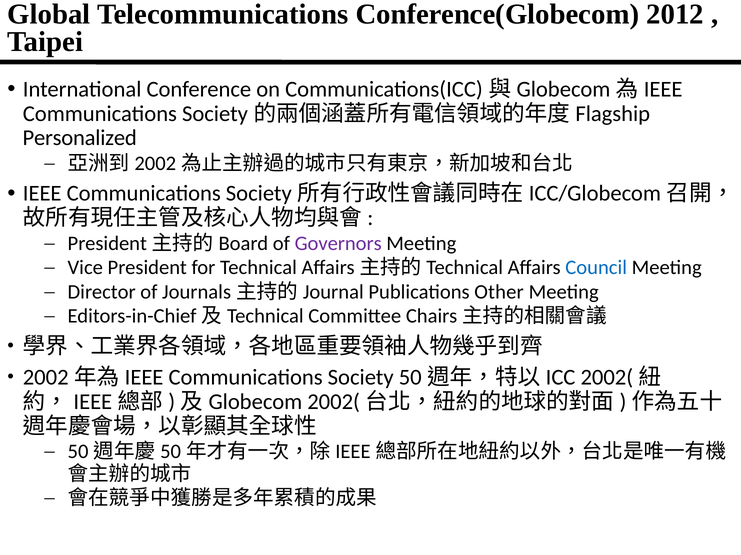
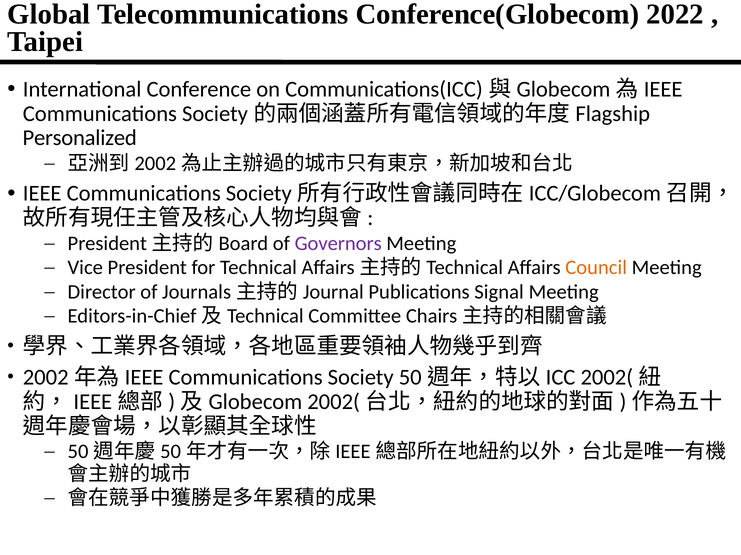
2012: 2012 -> 2022 (675, 14)
Council colour: blue -> orange (596, 268)
Other: Other -> Signal (499, 292)
